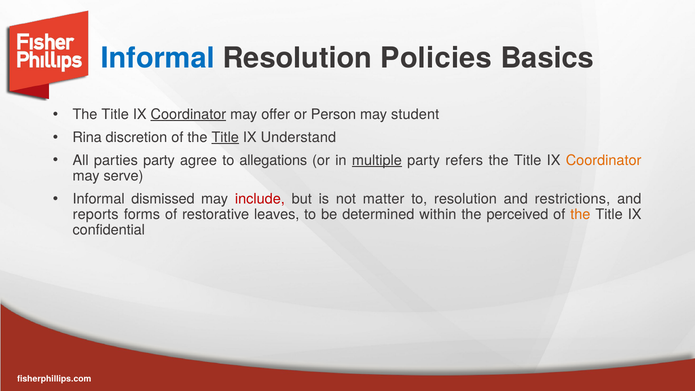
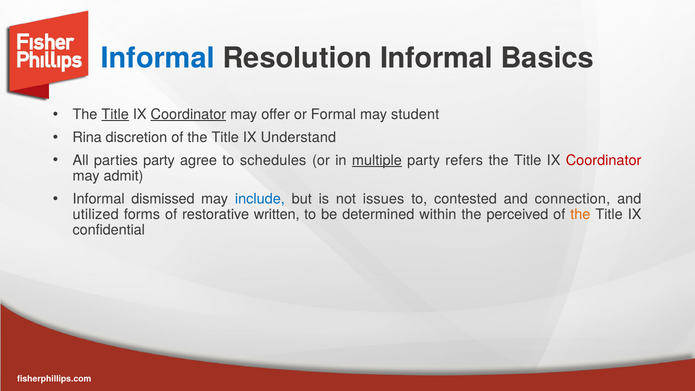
Resolution Policies: Policies -> Informal (436, 58)
Title underline: none -> present (115, 114)
Person: Person -> Formal (333, 114)
Title underline: present -> none (225, 137)
allegations: allegations -> schedules (273, 160)
Coordinator colour: orange -> red (604, 160)
serve: serve -> admit (123, 176)
include colour: red -> blue (260, 199)
matter: matter -> issues (384, 199)
to resolution: resolution -> contested (465, 199)
restrictions: restrictions -> connection (572, 199)
reports: reports -> utilized (96, 214)
leaves: leaves -> written (277, 214)
